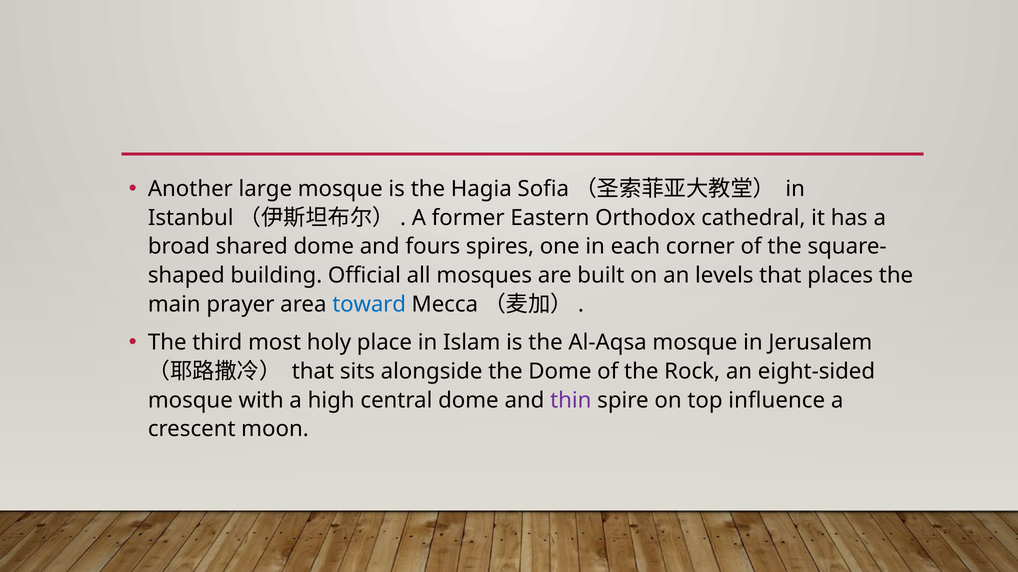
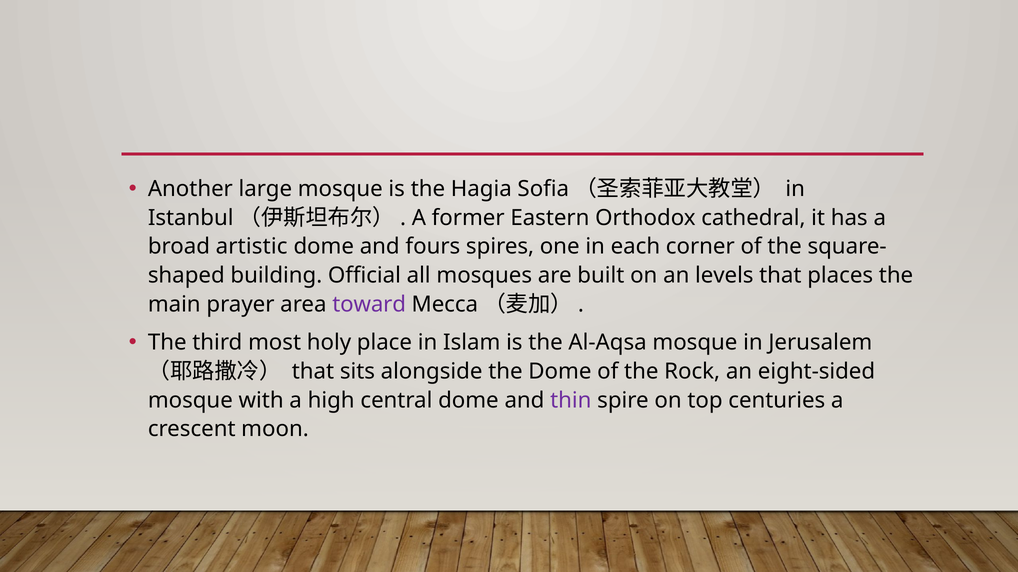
shared: shared -> artistic (252, 247)
toward colour: blue -> purple (369, 305)
influence: influence -> centuries (777, 401)
